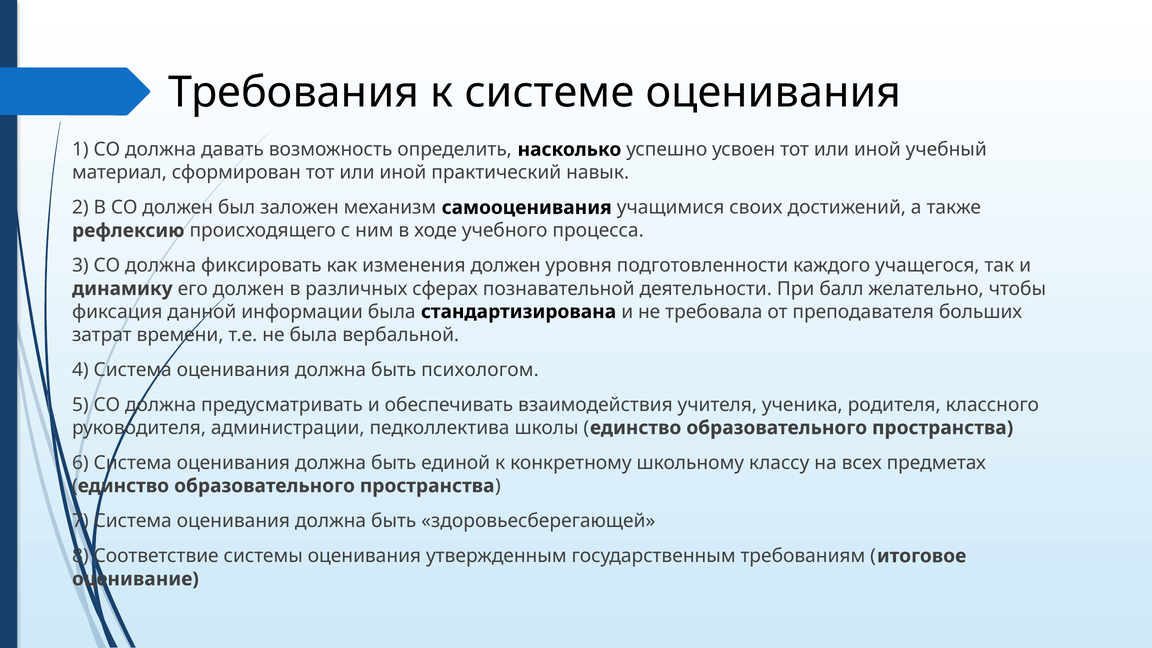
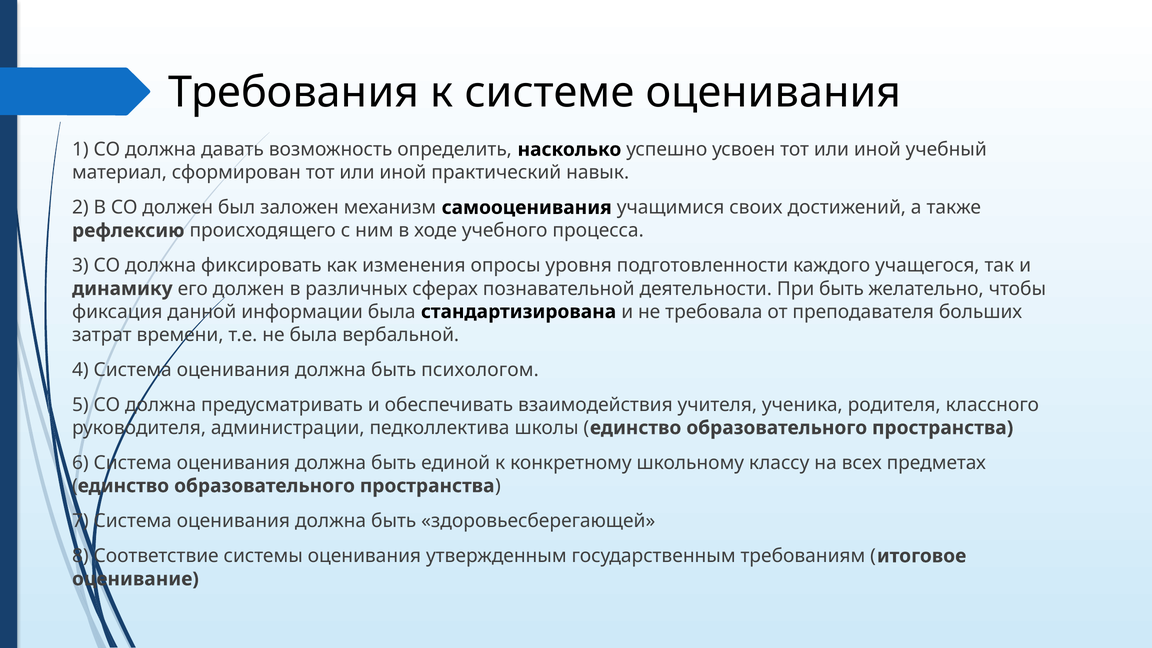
изменения должен: должен -> опросы (506, 266)
При балл: балл -> быть (841, 289)
